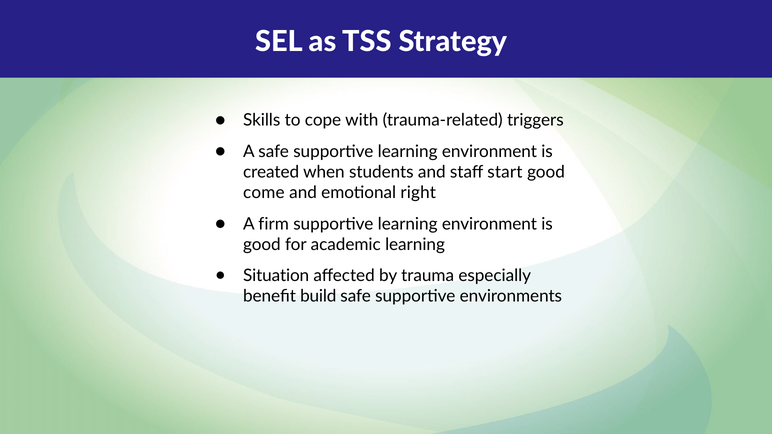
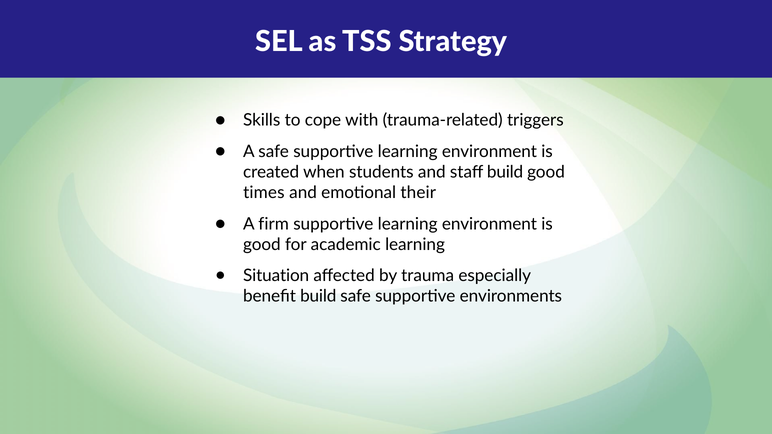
staff start: start -> build (505, 172)
come: come -> times (264, 193)
right: right -> their (418, 193)
